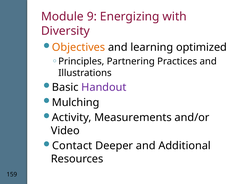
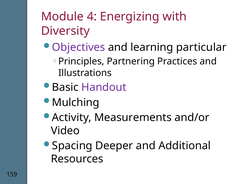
9: 9 -> 4 (92, 17)
Objectives colour: orange -> purple (79, 47)
optimized: optimized -> particular (201, 47)
Contact: Contact -> Spacing (72, 146)
